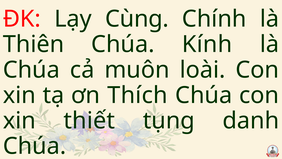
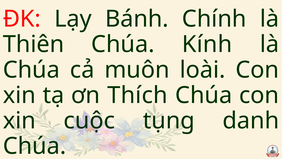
Cùng: Cùng -> Bánh (137, 19)
thiết: thiết -> cuộc (89, 120)
